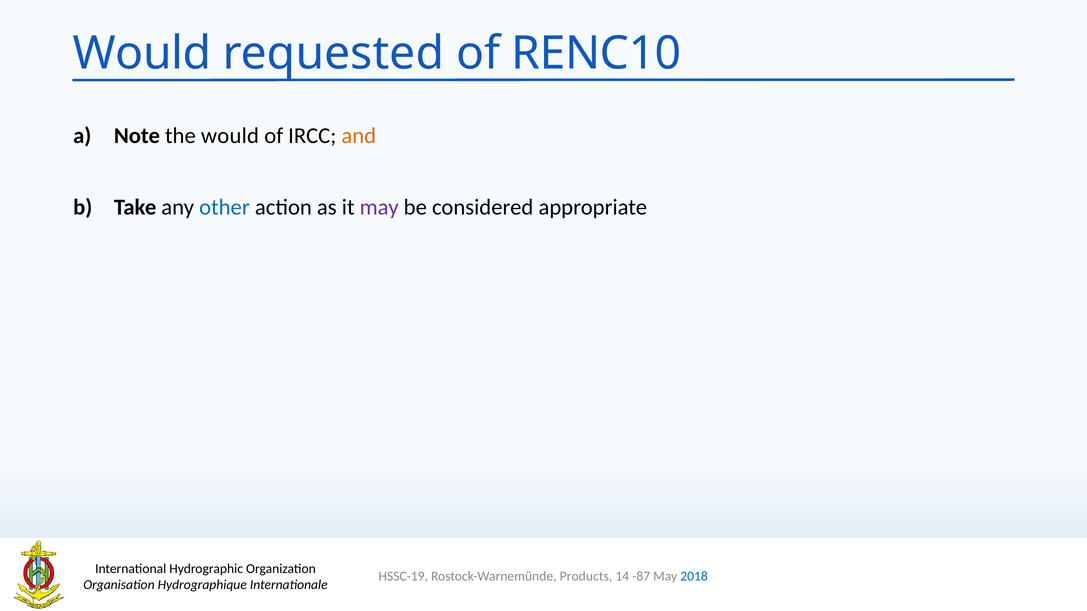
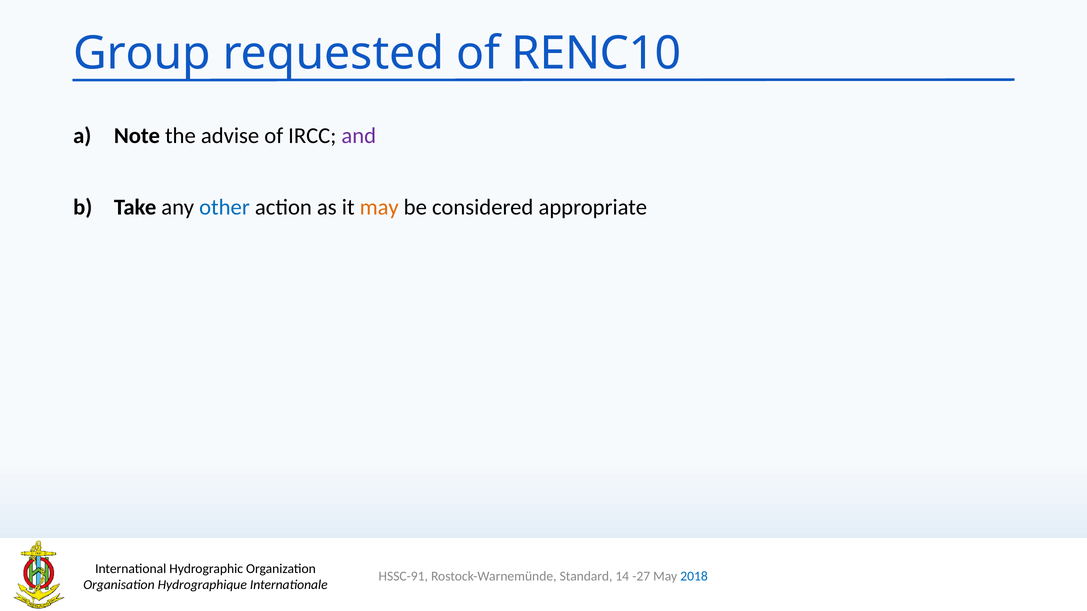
Would: Would -> Group (142, 54)
the would: would -> advise (230, 136)
and colour: orange -> purple (359, 136)
may colour: purple -> orange (379, 207)
HSSC-19: HSSC-19 -> HSSC-91 (403, 577)
Products: Products -> Standard (586, 577)
-87: -87 -> -27 (641, 577)
